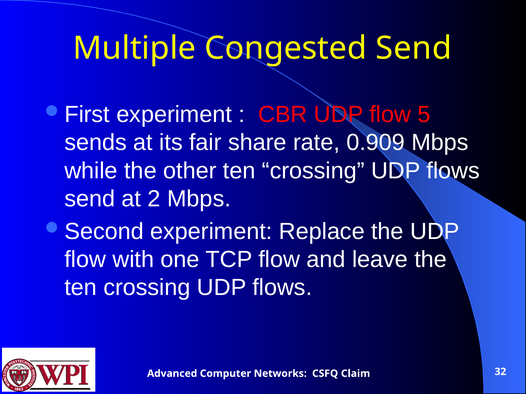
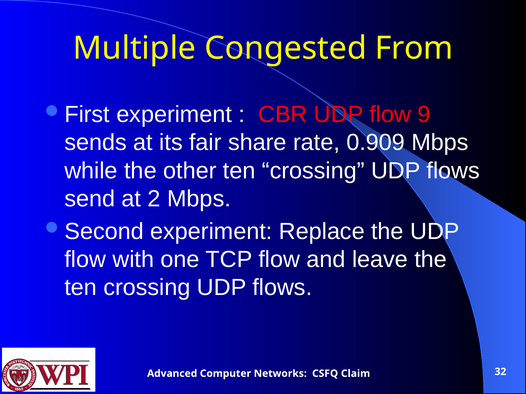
Congested Send: Send -> From (414, 48)
5: 5 -> 9 (424, 115)
